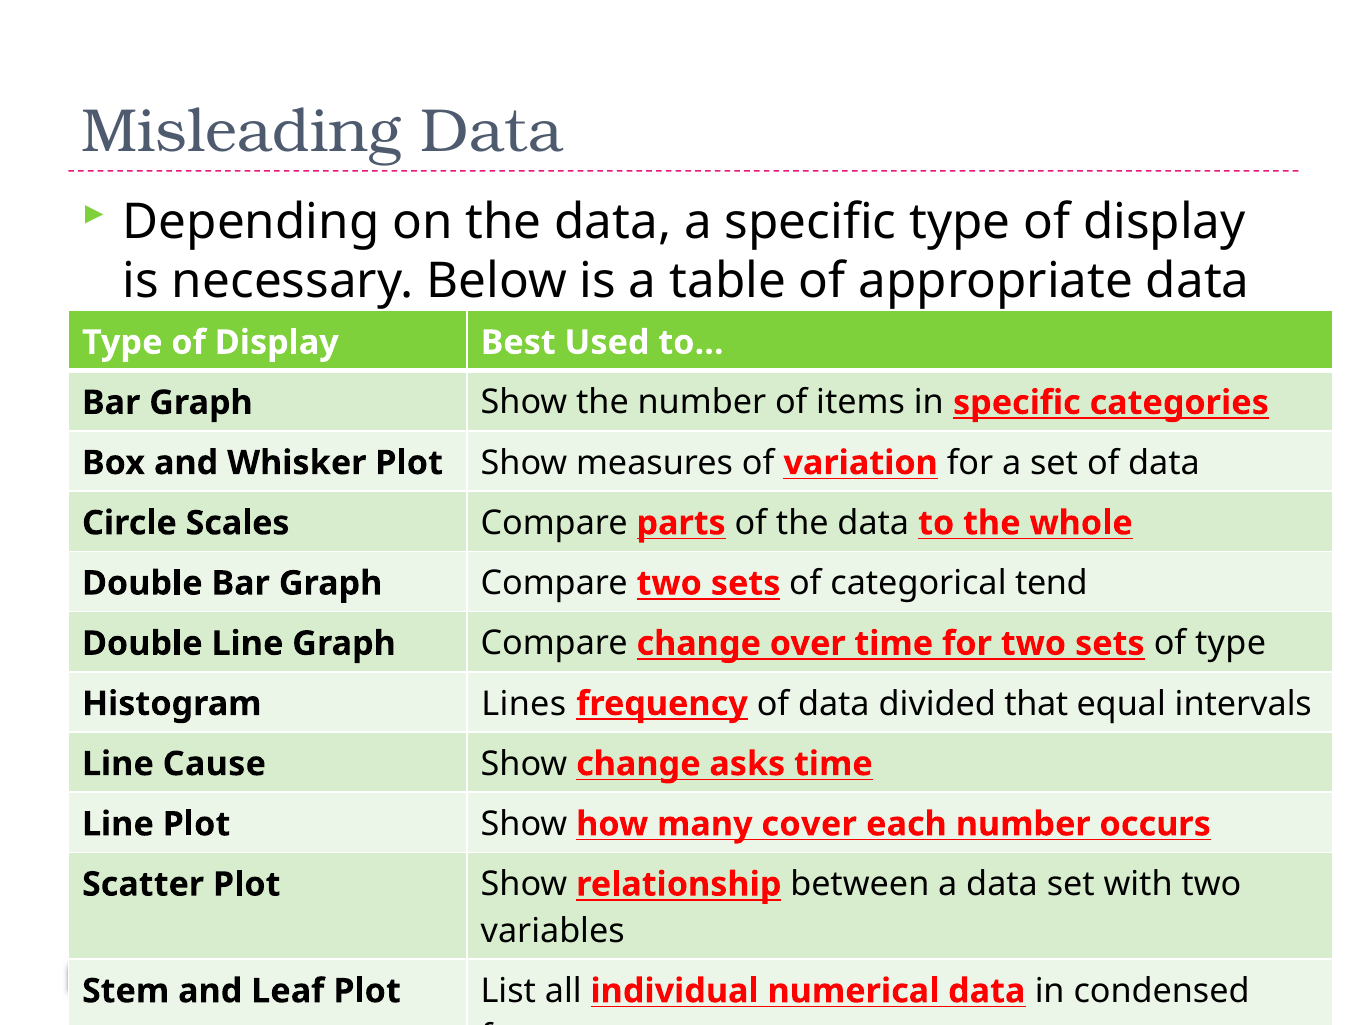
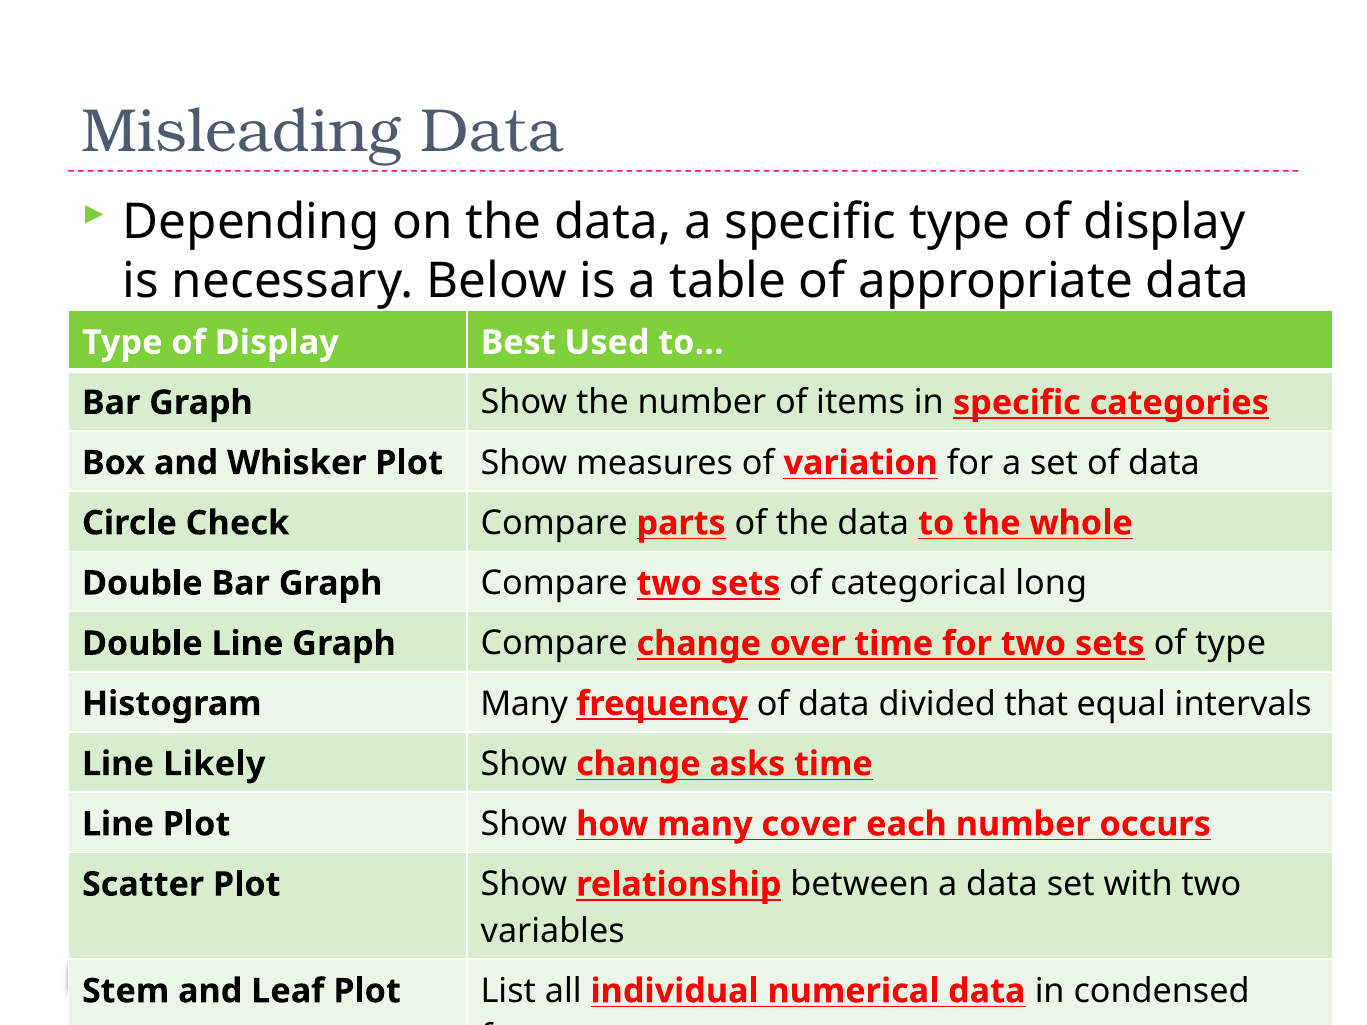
Scales: Scales -> Check (237, 523)
tend: tend -> long (1051, 583)
Histogram Lines: Lines -> Many (524, 704)
Cause: Cause -> Likely (214, 764)
